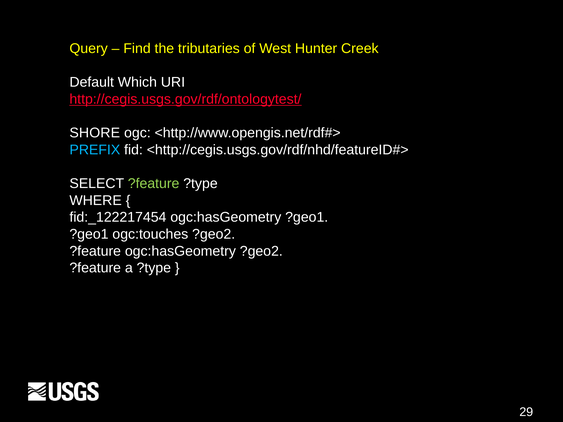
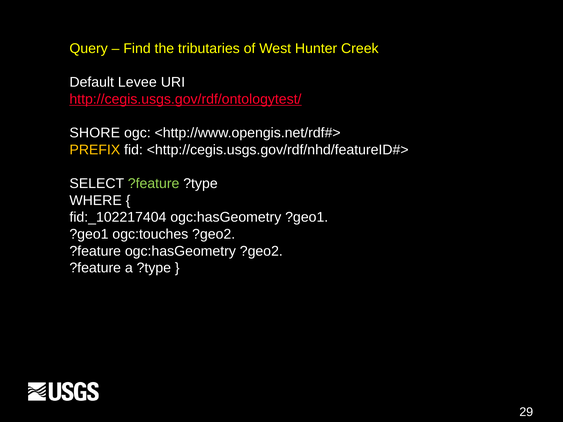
Which: Which -> Levee (137, 82)
PREFIX colour: light blue -> yellow (95, 150)
fid:_122217454: fid:_122217454 -> fid:_102217404 (118, 217)
